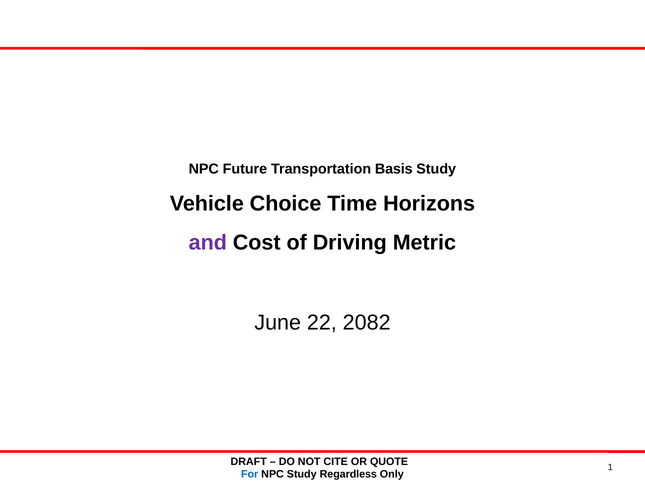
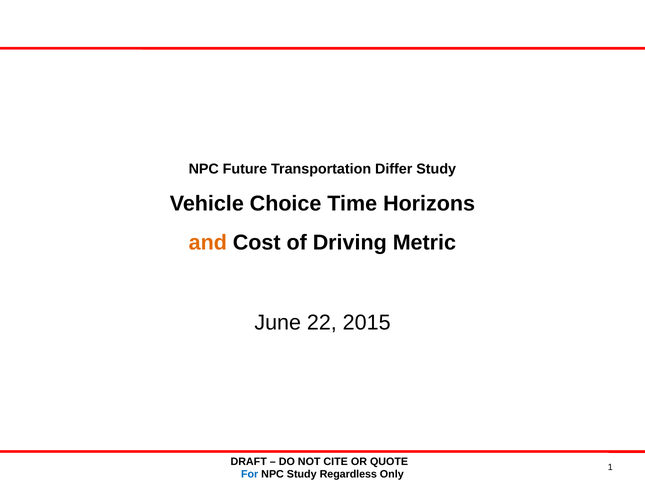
Basis: Basis -> Differ (394, 169)
and colour: purple -> orange (208, 242)
2082: 2082 -> 2015 (367, 322)
